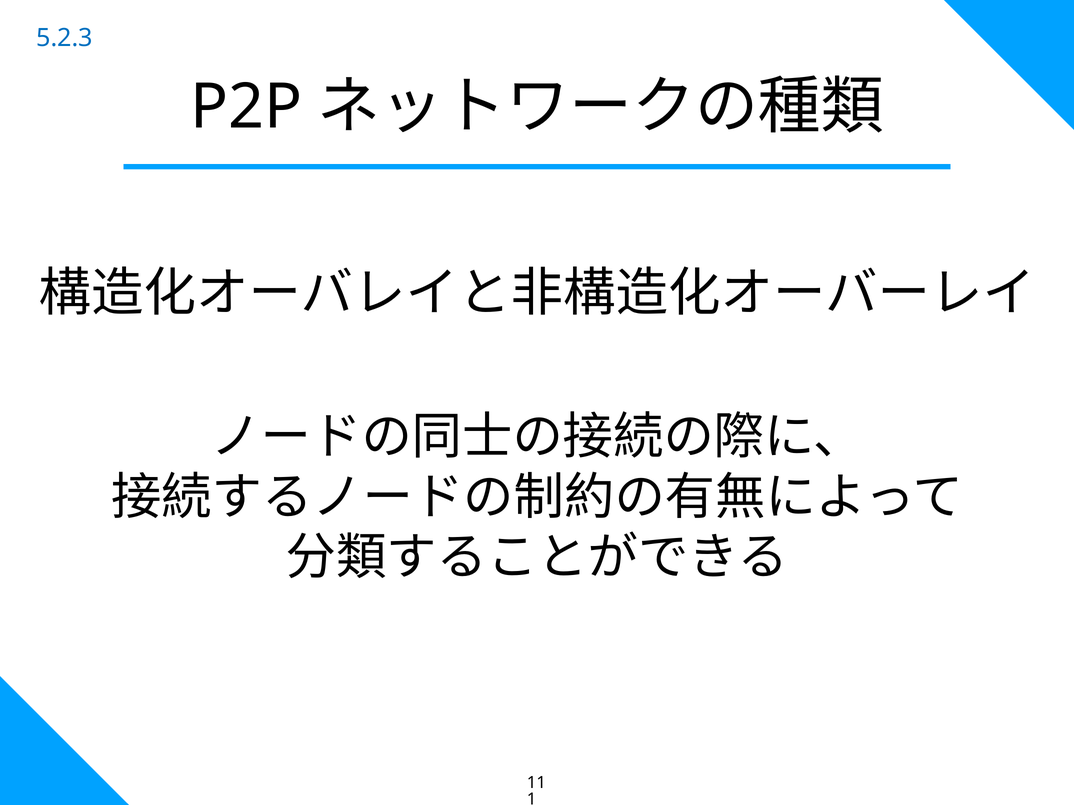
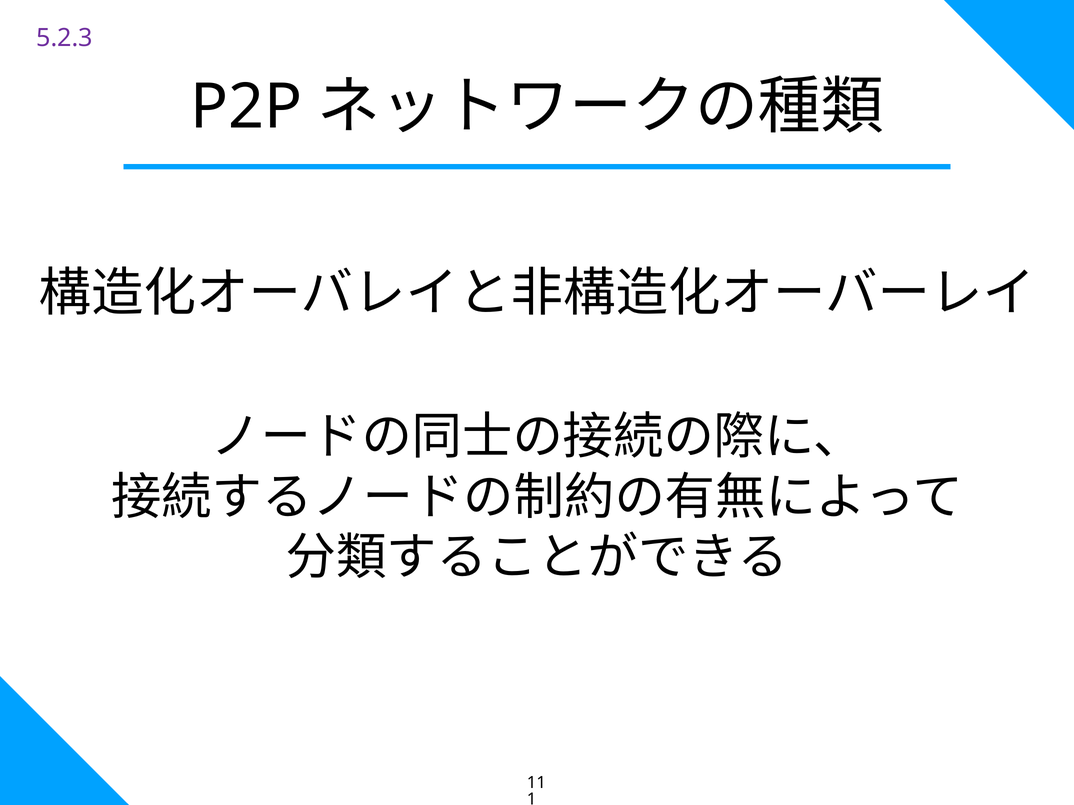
5.2.3 colour: blue -> purple (64, 38)
